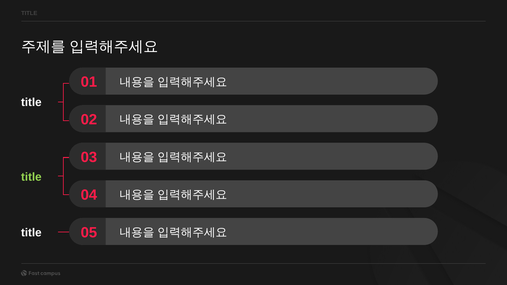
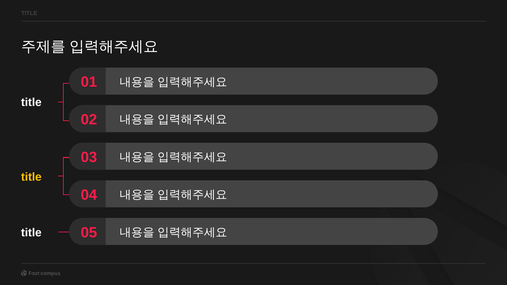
title colour: light green -> yellow (31, 177)
